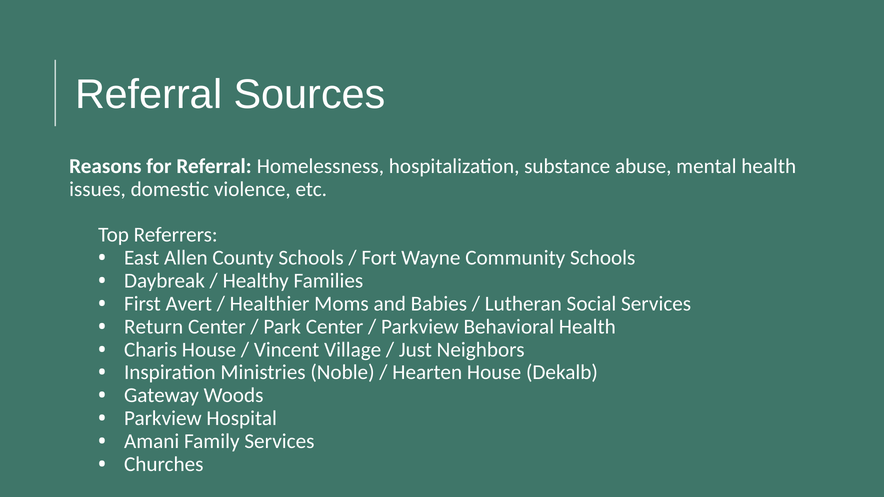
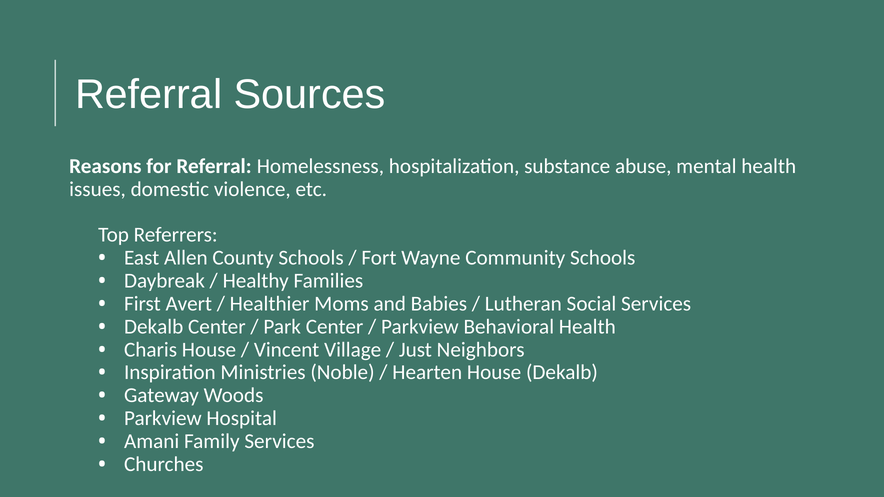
Return: Return -> Dekalb (154, 327)
